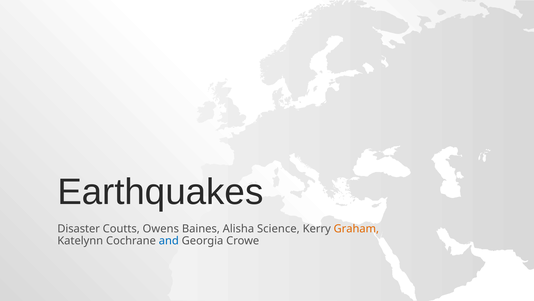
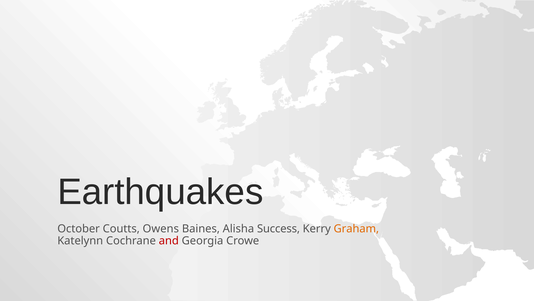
Disaster: Disaster -> October (79, 228)
Science: Science -> Success (278, 228)
and colour: blue -> red (169, 240)
